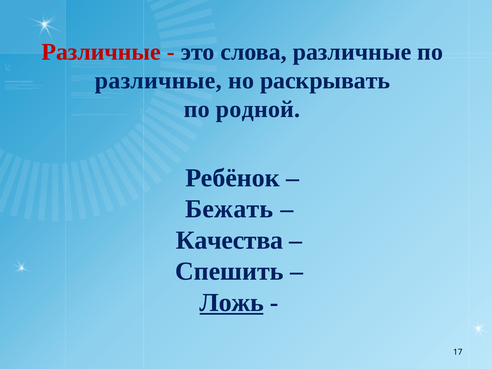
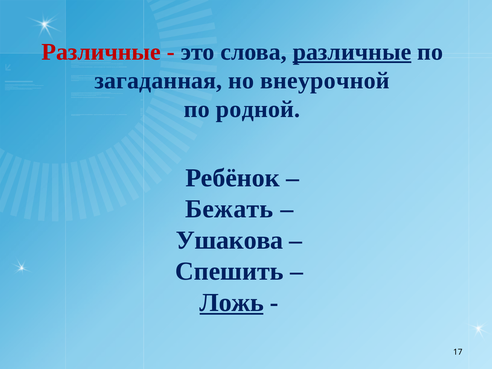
различные underline: none -> present (352, 52)
различные: различные -> загаданная (158, 81)
раскрывать: раскрывать -> внеурочной (325, 81)
Качества: Качества -> Ушакова (230, 240)
